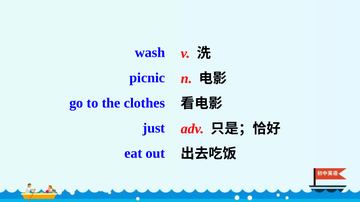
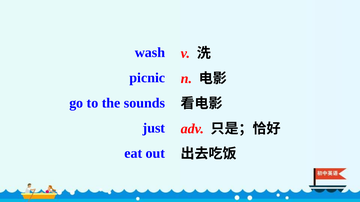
clothes: clothes -> sounds (145, 103)
